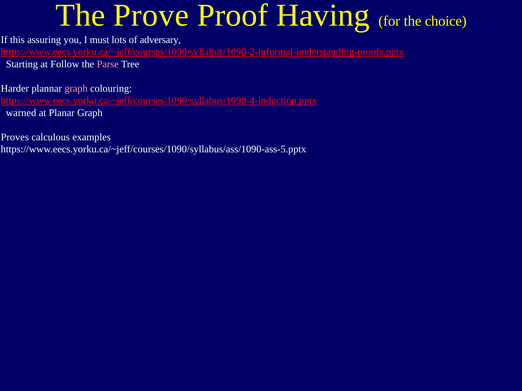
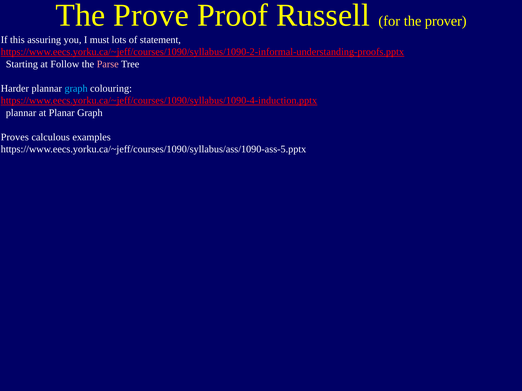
Having: Having -> Russell (323, 15)
choice: choice -> prover (446, 21)
adversary: adversary -> statement (160, 40)
graph colour: pink -> light blue (76, 89)
warned: warned -> plannar (21, 113)
